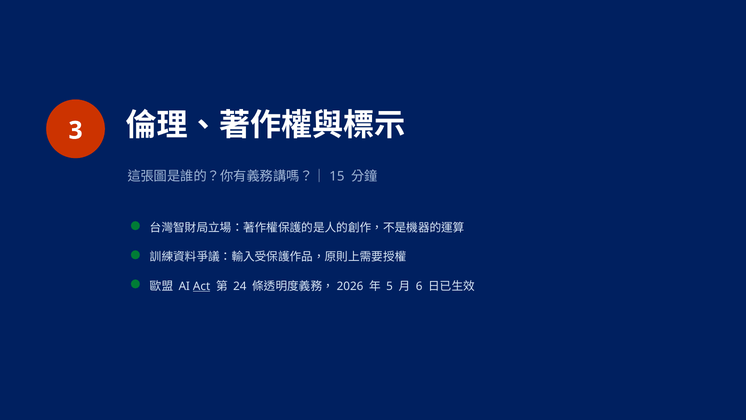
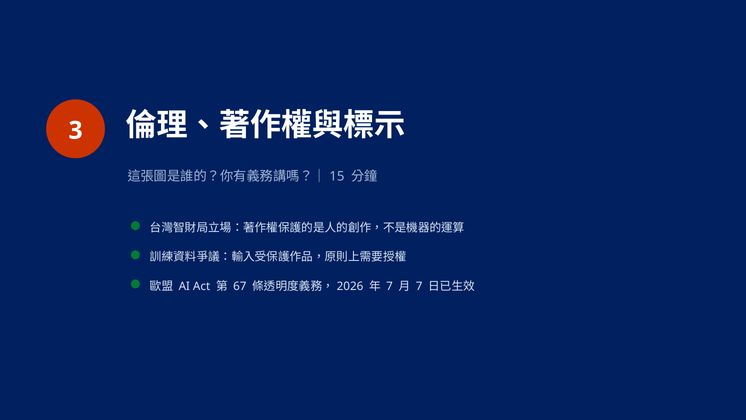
Act underline: present -> none (202, 286)
24: 24 -> 67 (240, 286)
5: 5 -> 7 (390, 286)
6: 6 -> 7 (419, 286)
